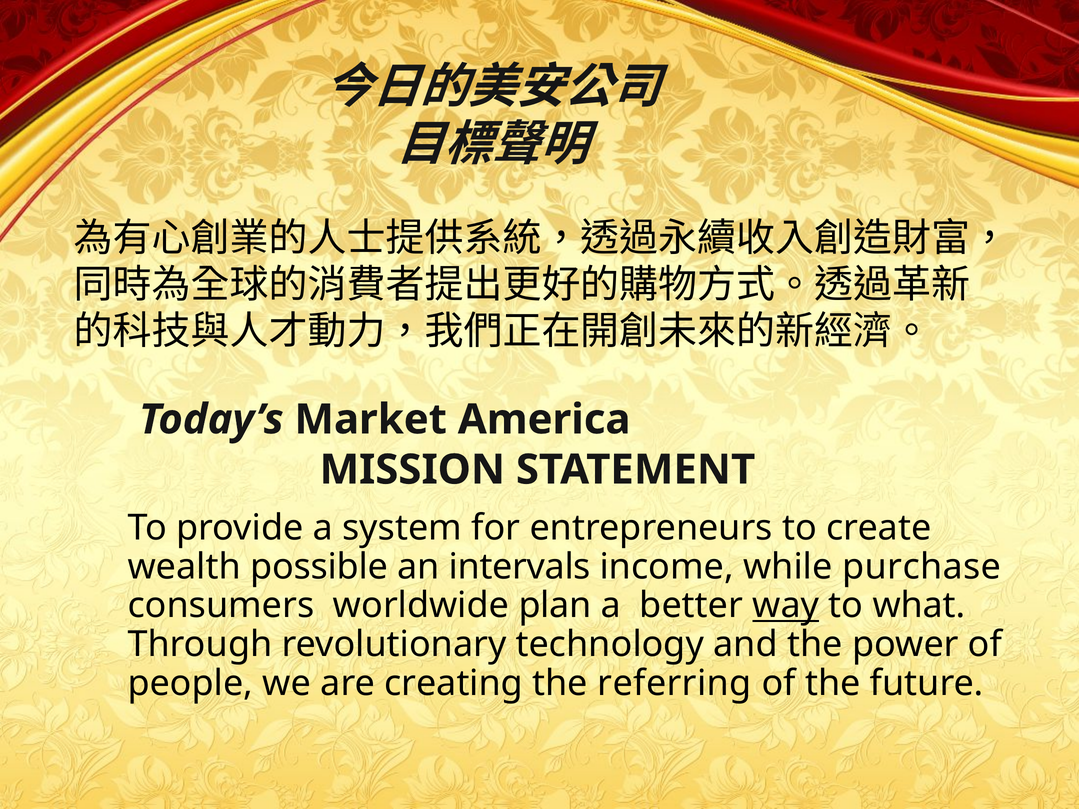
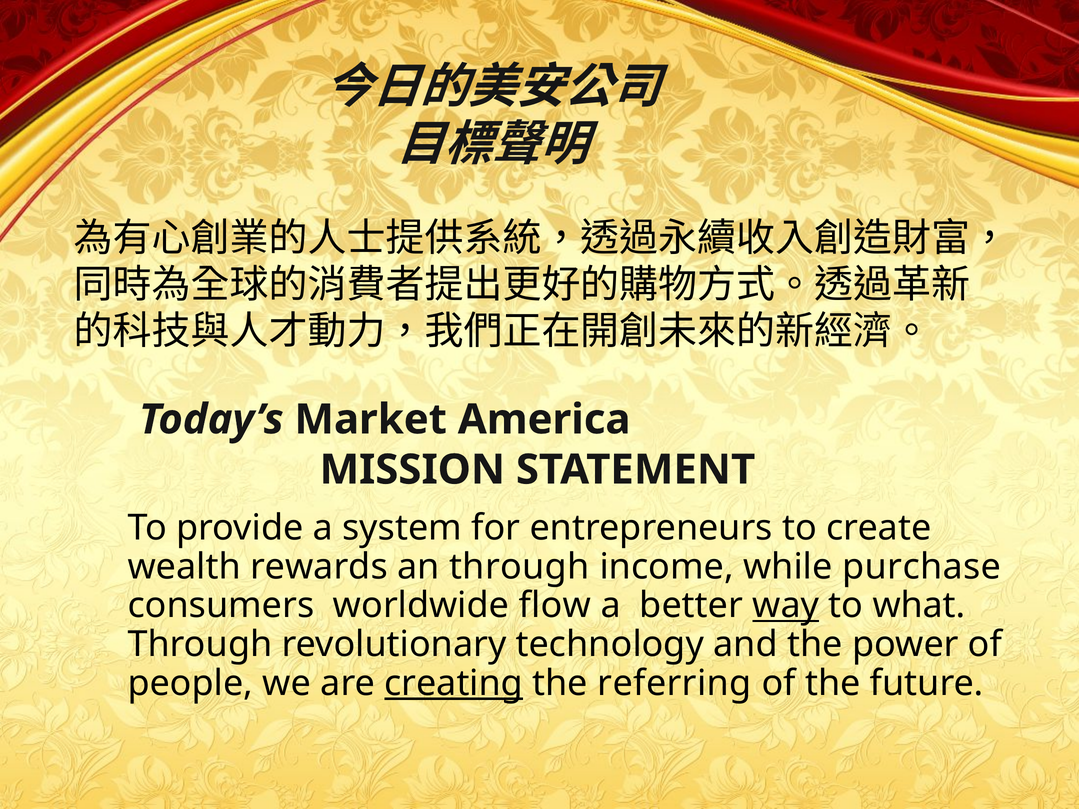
possible: possible -> rewards (319, 567)
an intervals: intervals -> through (519, 567)
plan: plan -> flow (555, 606)
creating underline: none -> present (454, 683)
